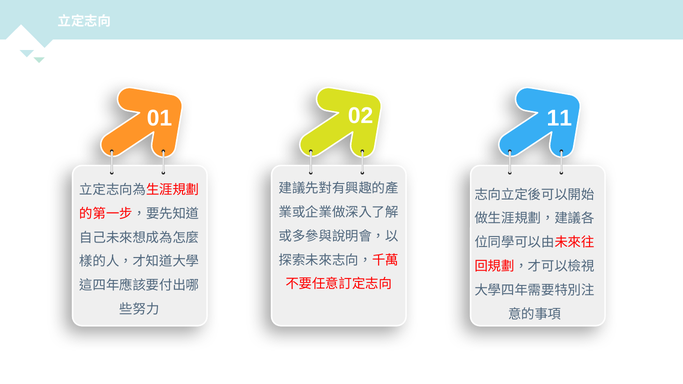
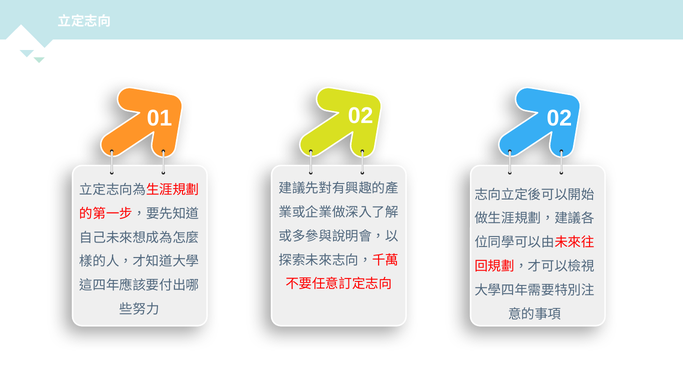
02 11: 11 -> 02 (559, 118)
